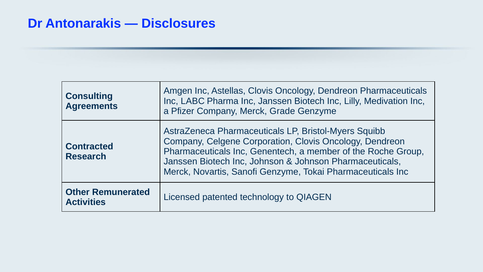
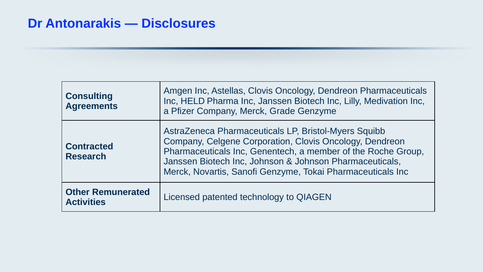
LABC: LABC -> HELD (193, 101)
